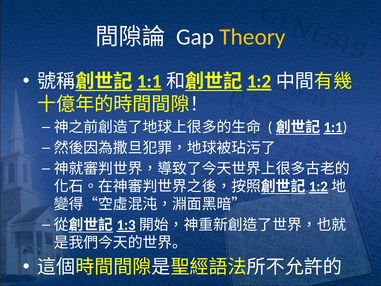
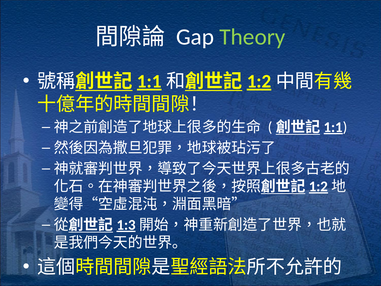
Theory colour: yellow -> light green (252, 37)
